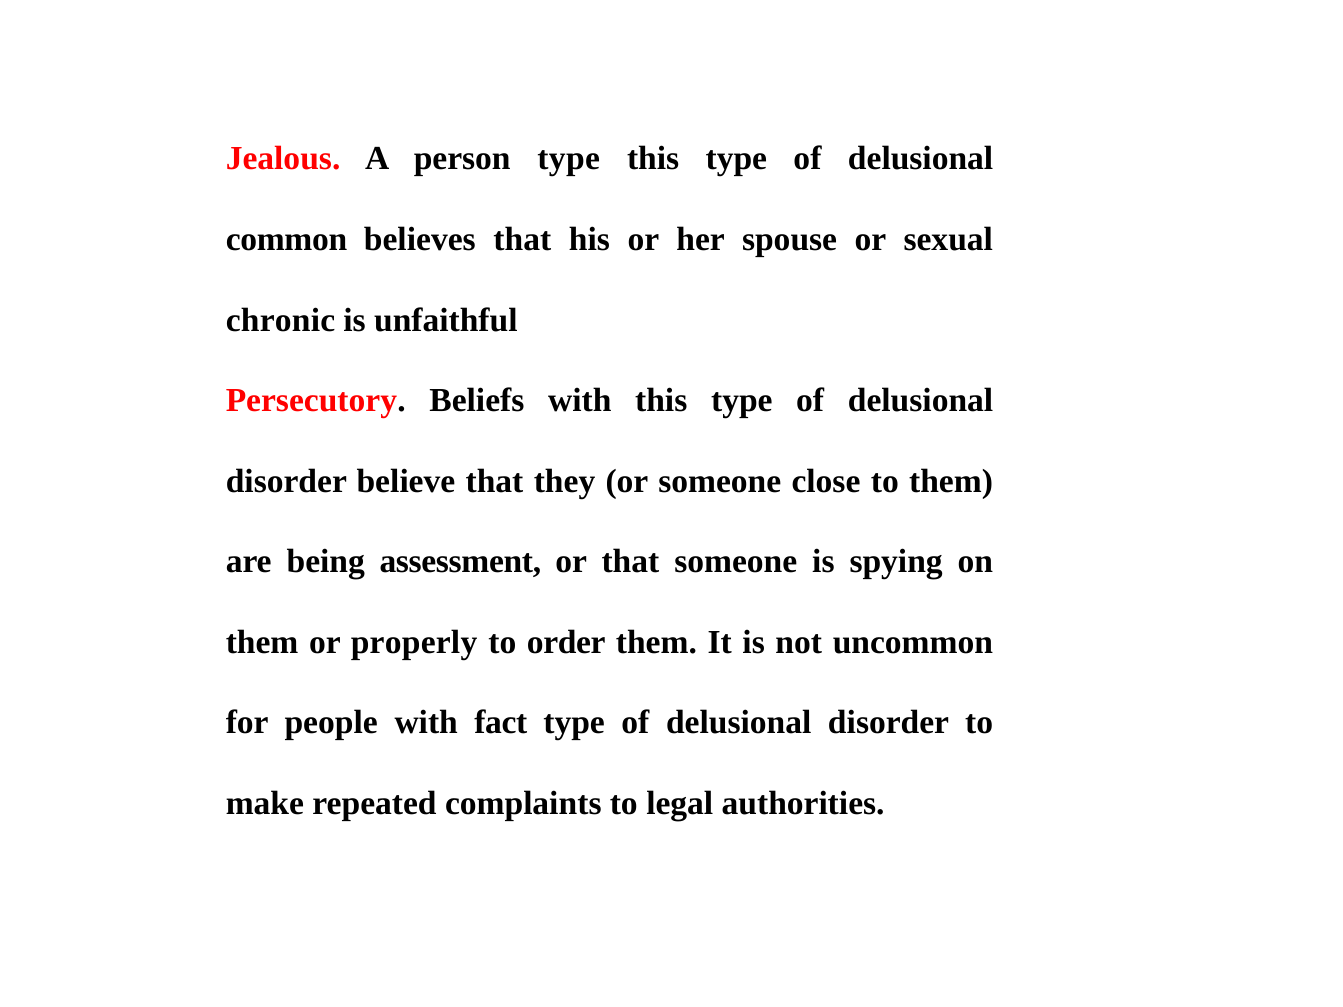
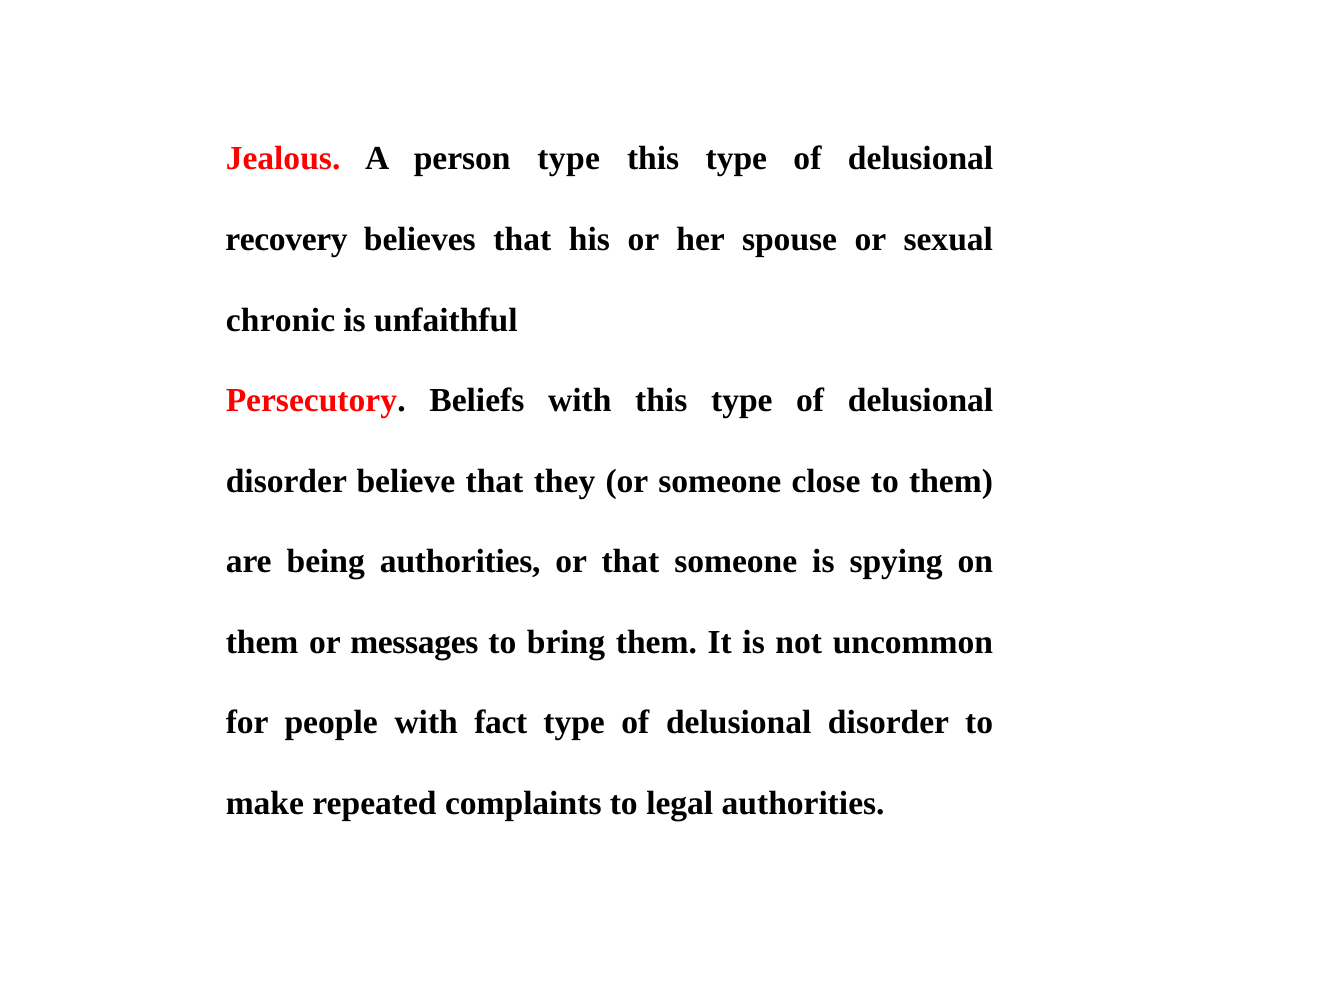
common: common -> recovery (287, 239)
being assessment: assessment -> authorities (460, 562)
properly: properly -> messages (414, 642)
order: order -> bring (566, 642)
